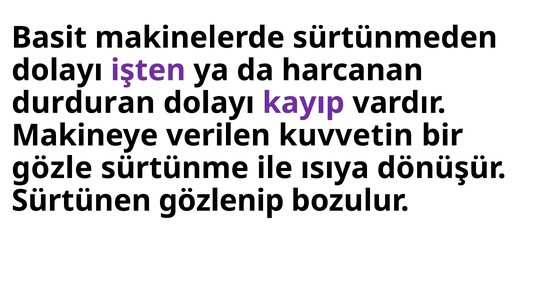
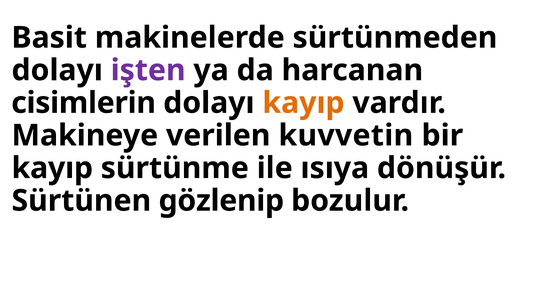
durduran: durduran -> cisimlerin (84, 103)
kayıp colour: purple -> orange (303, 103)
gözle: gözle -> kayıp (52, 168)
